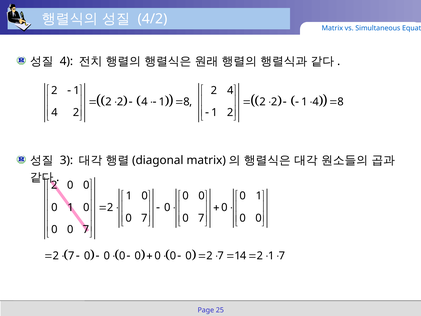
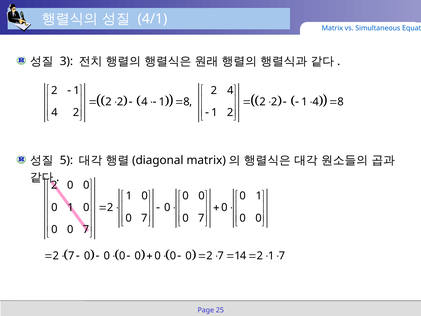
4/2: 4/2 -> 4/1 (152, 19)
4: 4 -> 3 (66, 61)
3: 3 -> 5 (66, 160)
